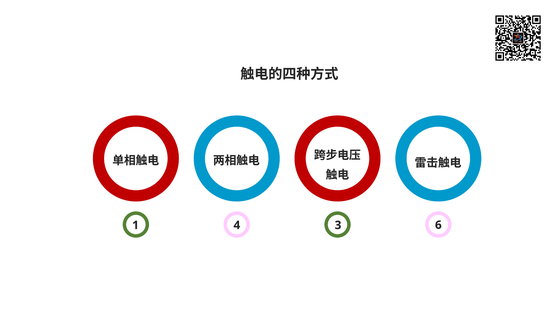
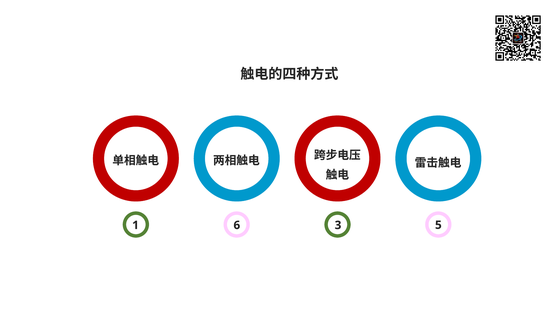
4: 4 -> 6 (237, 225)
6: 6 -> 5 (438, 225)
